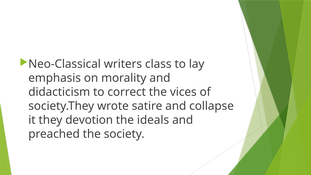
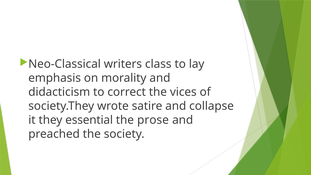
devotion: devotion -> essential (89, 120)
ideals: ideals -> prose (153, 120)
